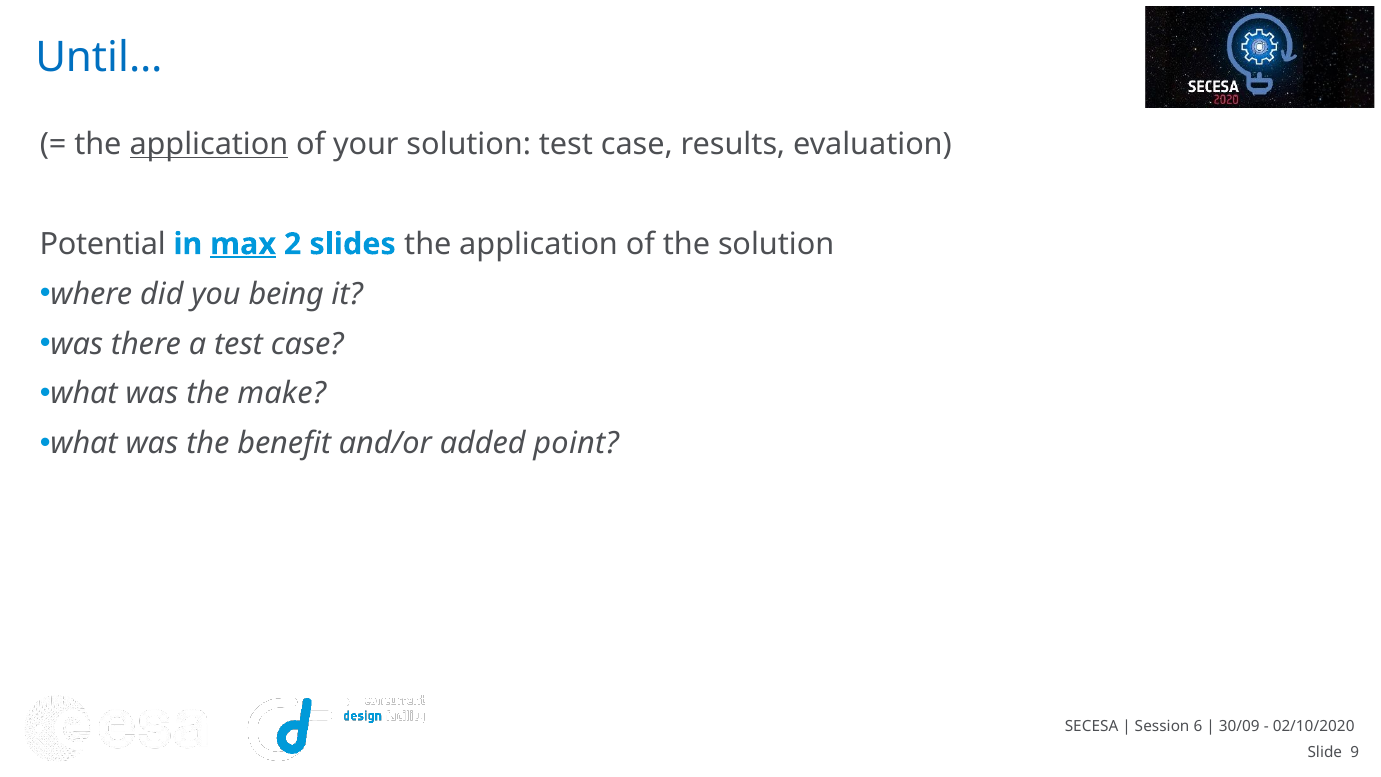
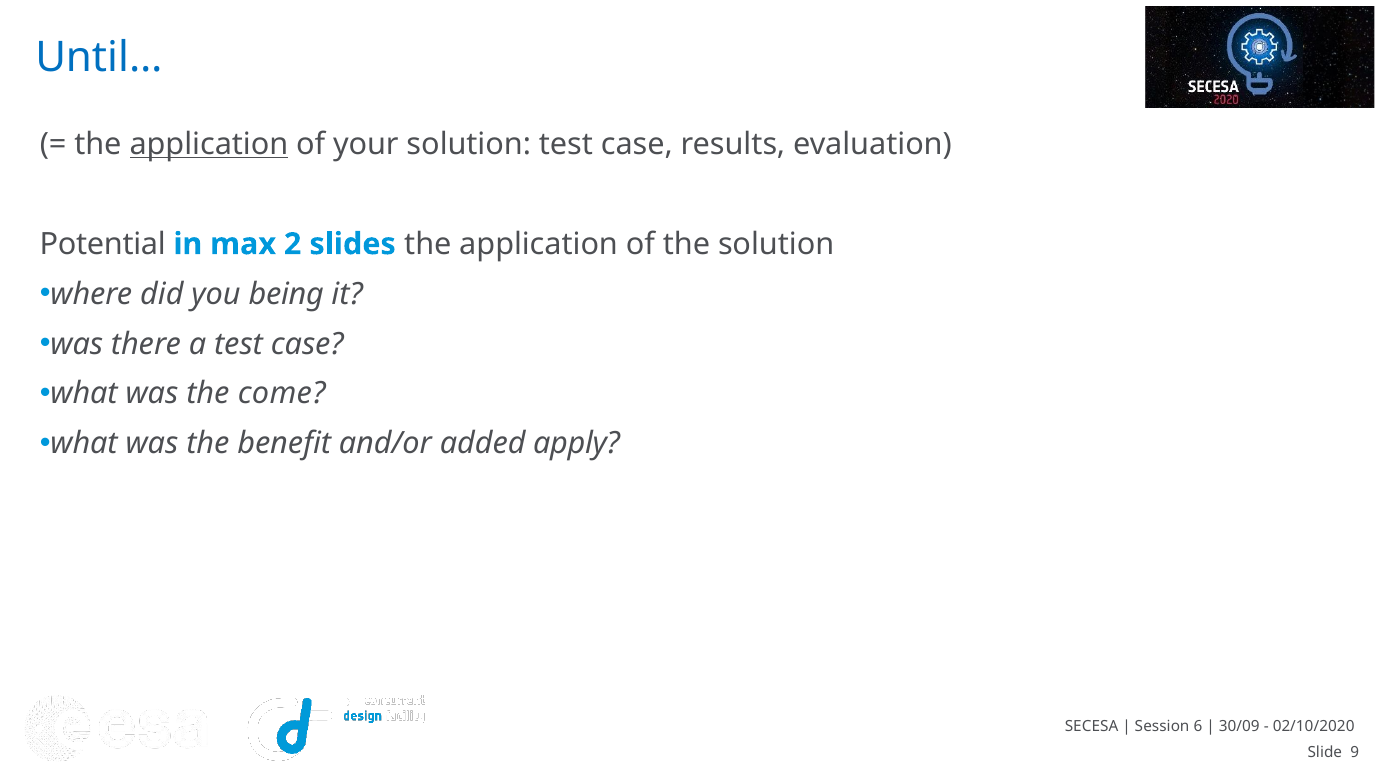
max underline: present -> none (243, 244)
make: make -> come (282, 394)
point: point -> apply (576, 444)
